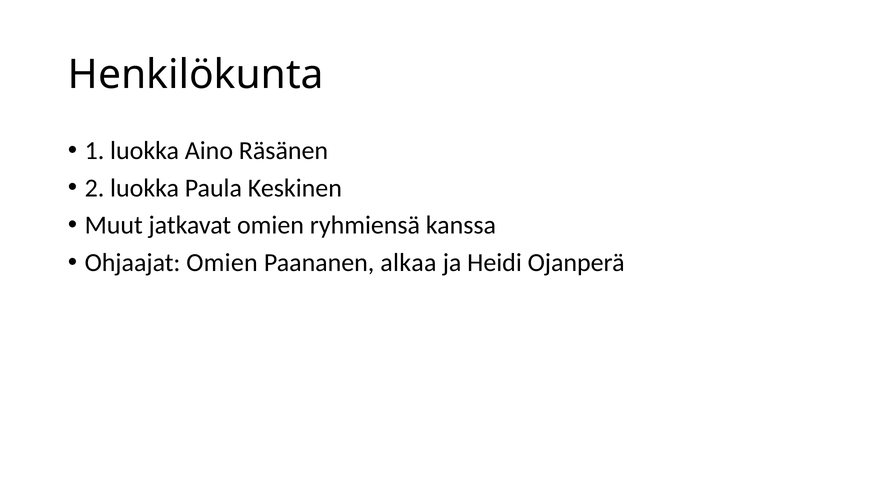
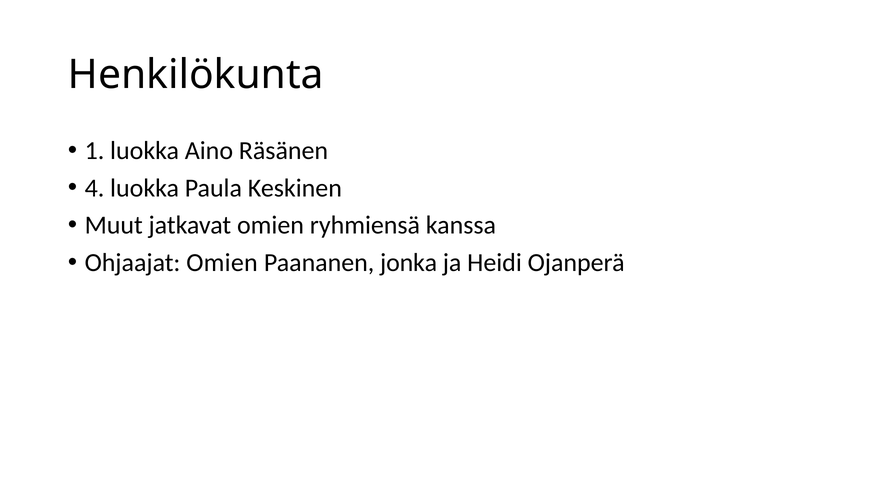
2: 2 -> 4 (94, 188)
alkaa: alkaa -> jonka (409, 263)
